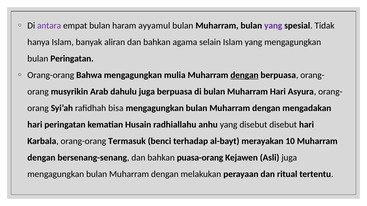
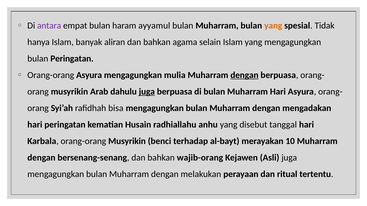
yang colour: purple -> orange (273, 26)
Orang-orang Bahwa: Bahwa -> Asyura (89, 75)
juga underline: none -> present (147, 92)
disebut disebut: disebut -> tanggal (283, 125)
orang-orang Termasuk: Termasuk -> Musyrikin (127, 141)
puasa-orang: puasa-orang -> wajib-orang (200, 158)
